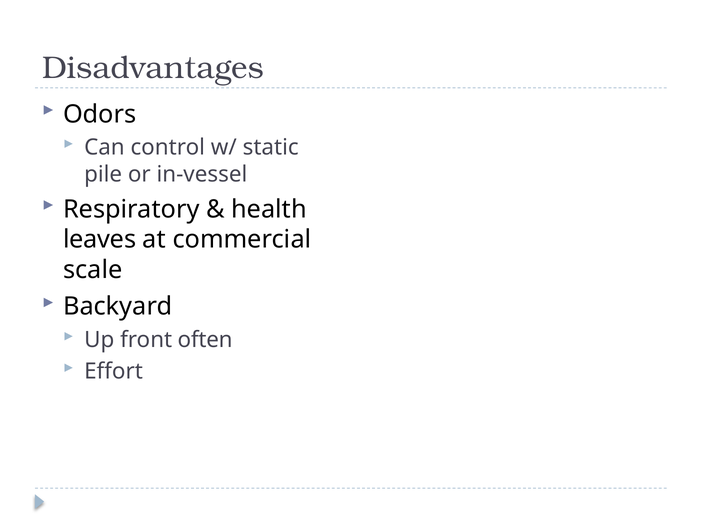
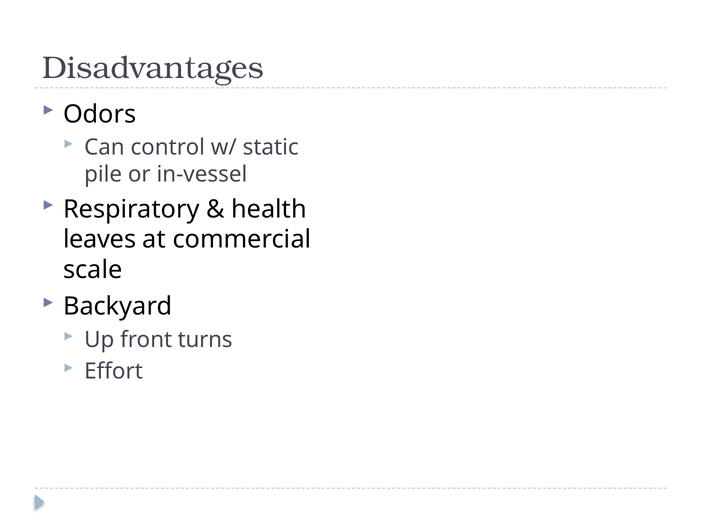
often: often -> turns (205, 339)
